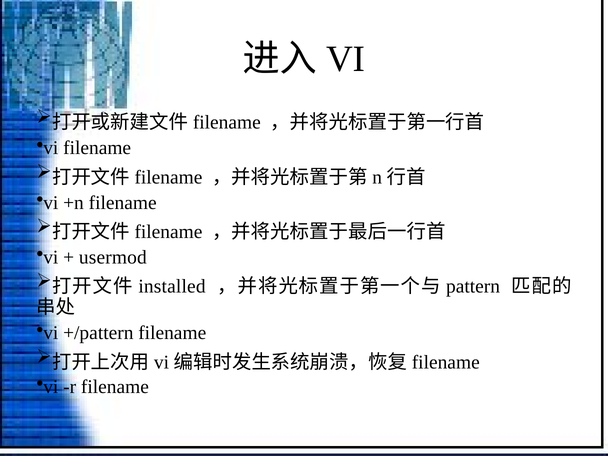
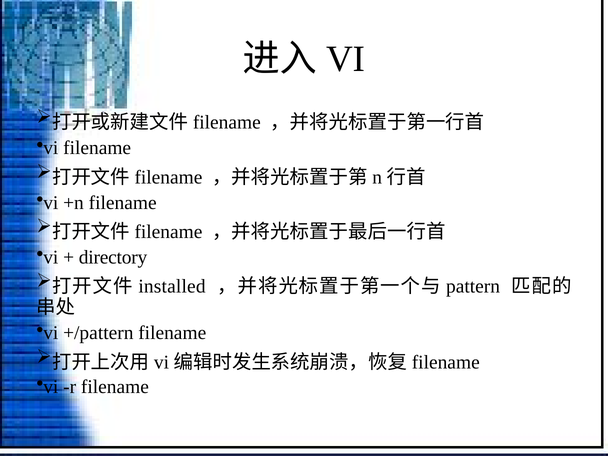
usermod: usermod -> directory (113, 257)
